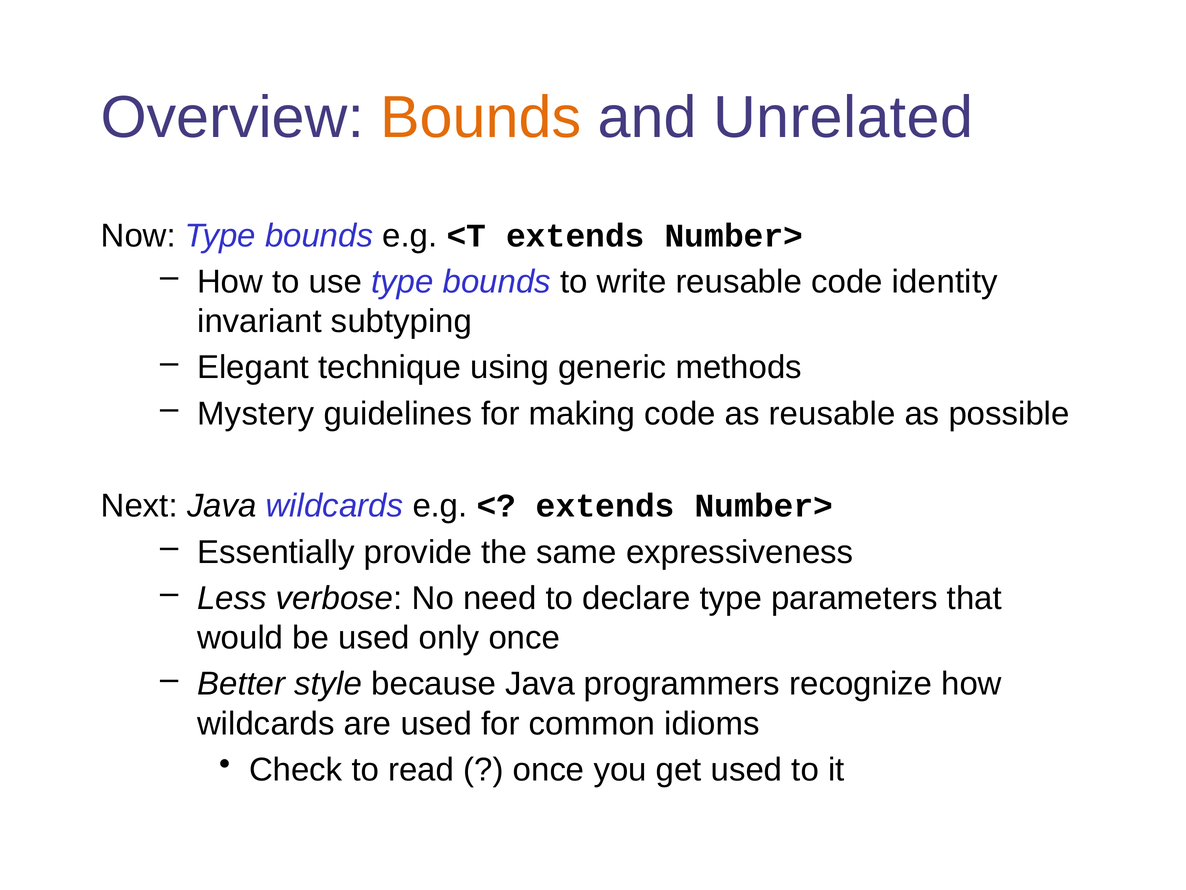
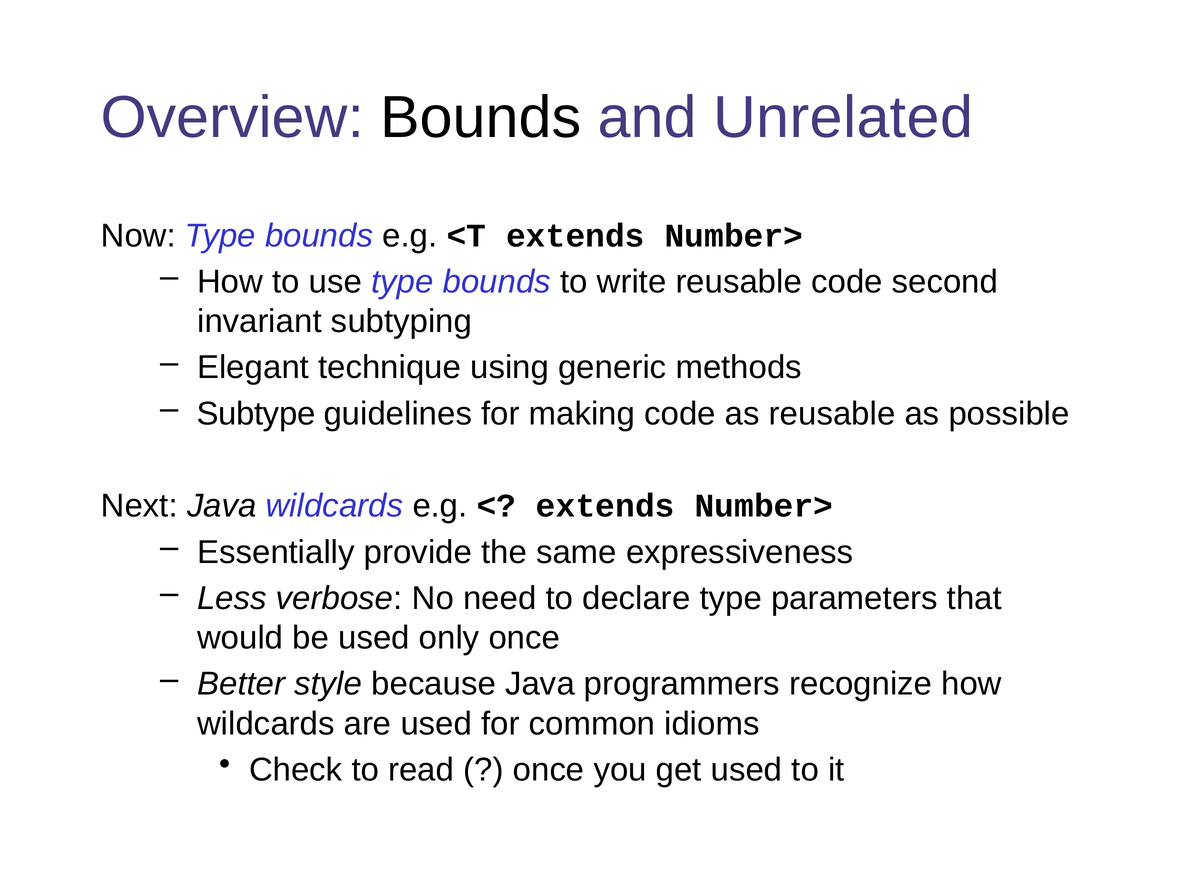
Bounds colour: orange -> black (481, 118)
identity: identity -> second (945, 282)
Mystery: Mystery -> Subtype (256, 414)
